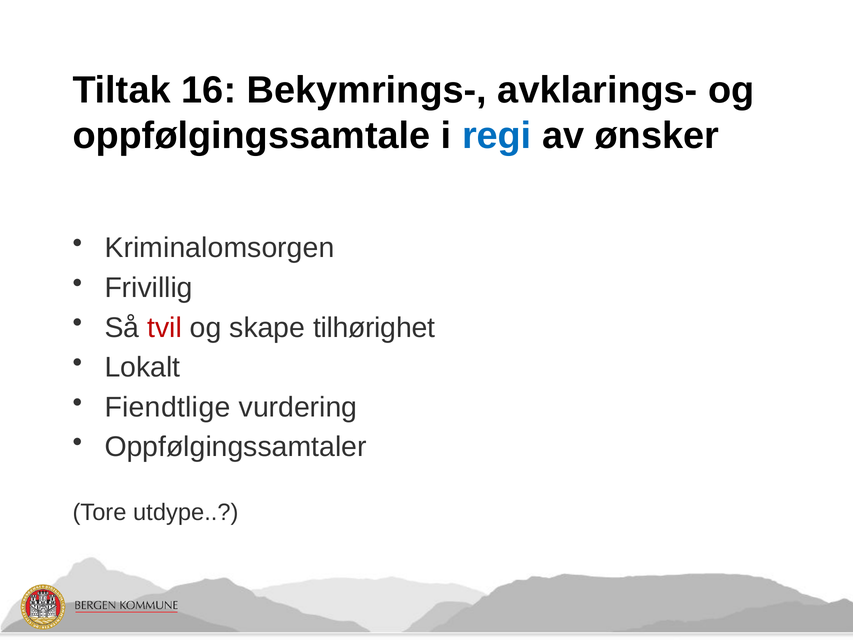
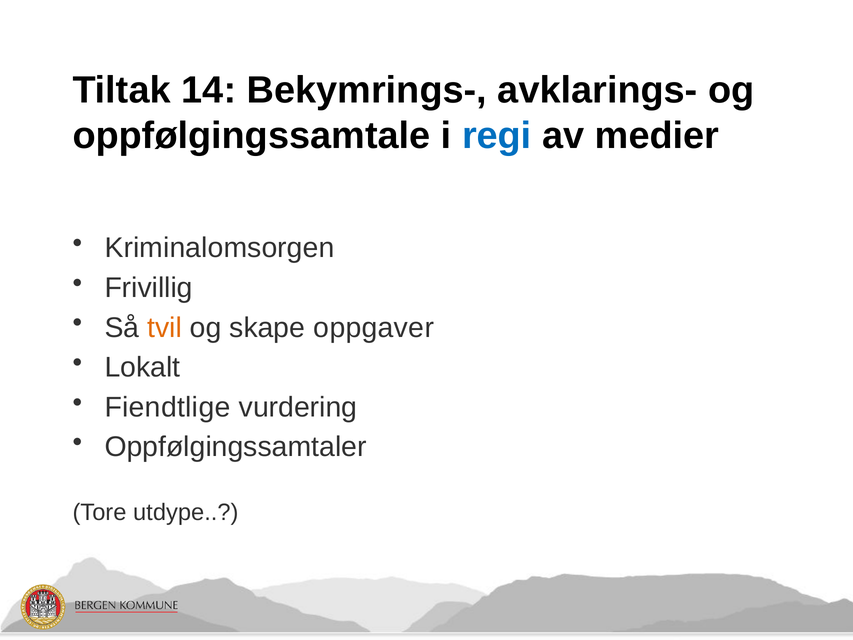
16: 16 -> 14 (209, 90)
ønsker: ønsker -> medier (657, 136)
tvil colour: red -> orange (165, 328)
tilhørighet: tilhørighet -> oppgaver (374, 328)
